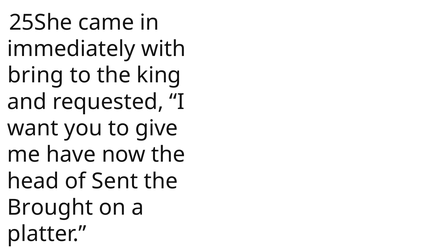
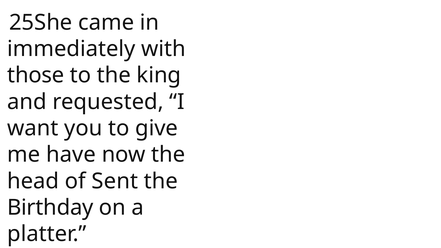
bring: bring -> those (36, 75)
Brought: Brought -> Birthday (50, 208)
